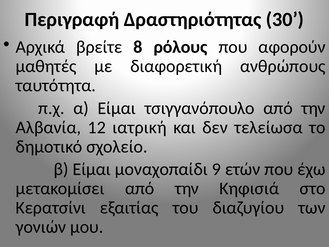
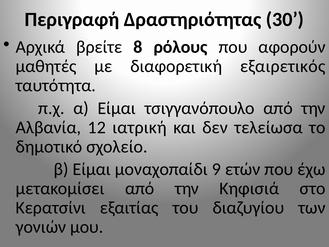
ανθρώπους: ανθρώπους -> εξαιρετικός (283, 66)
